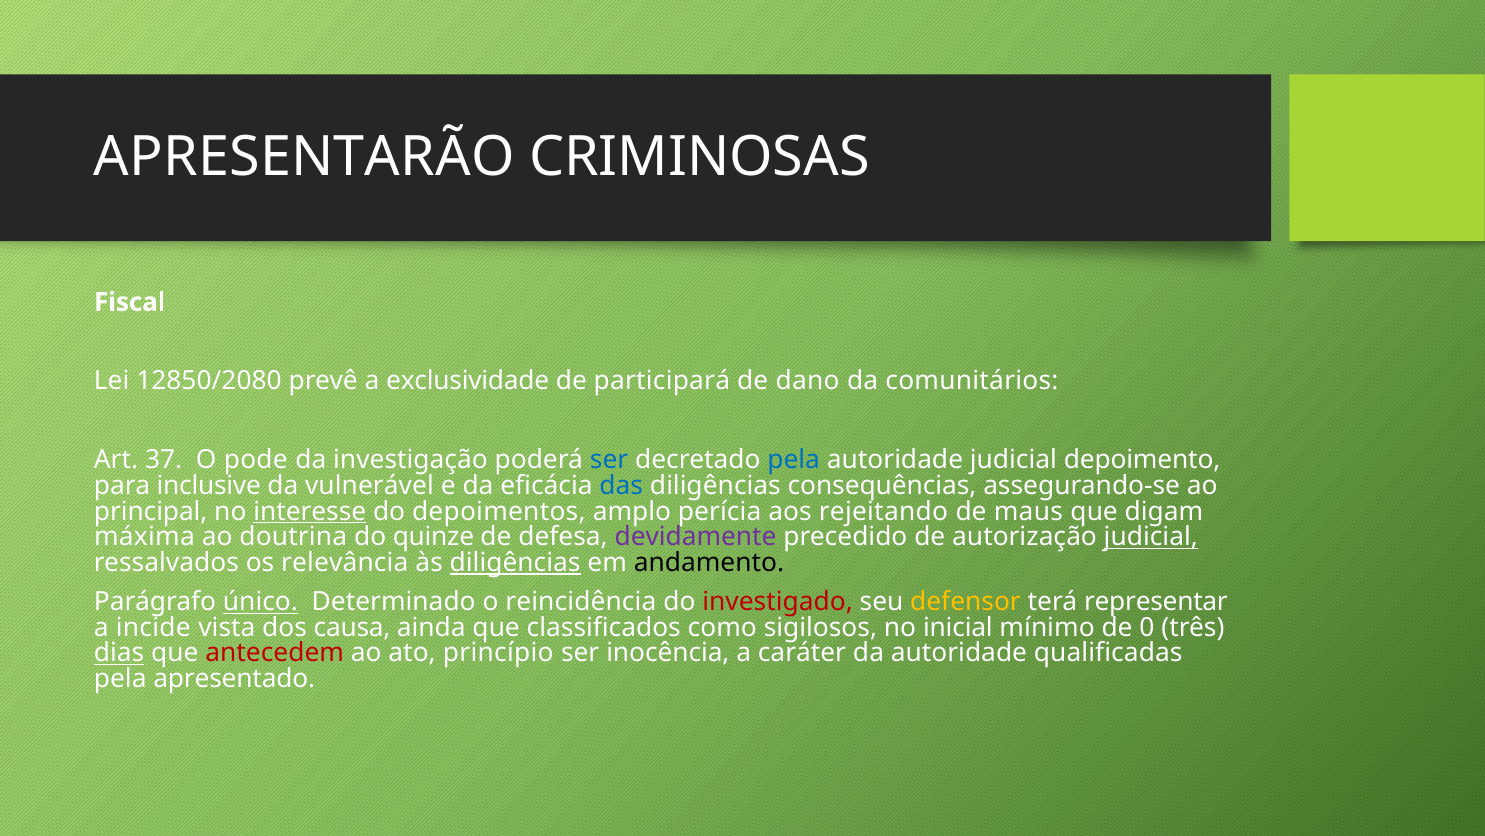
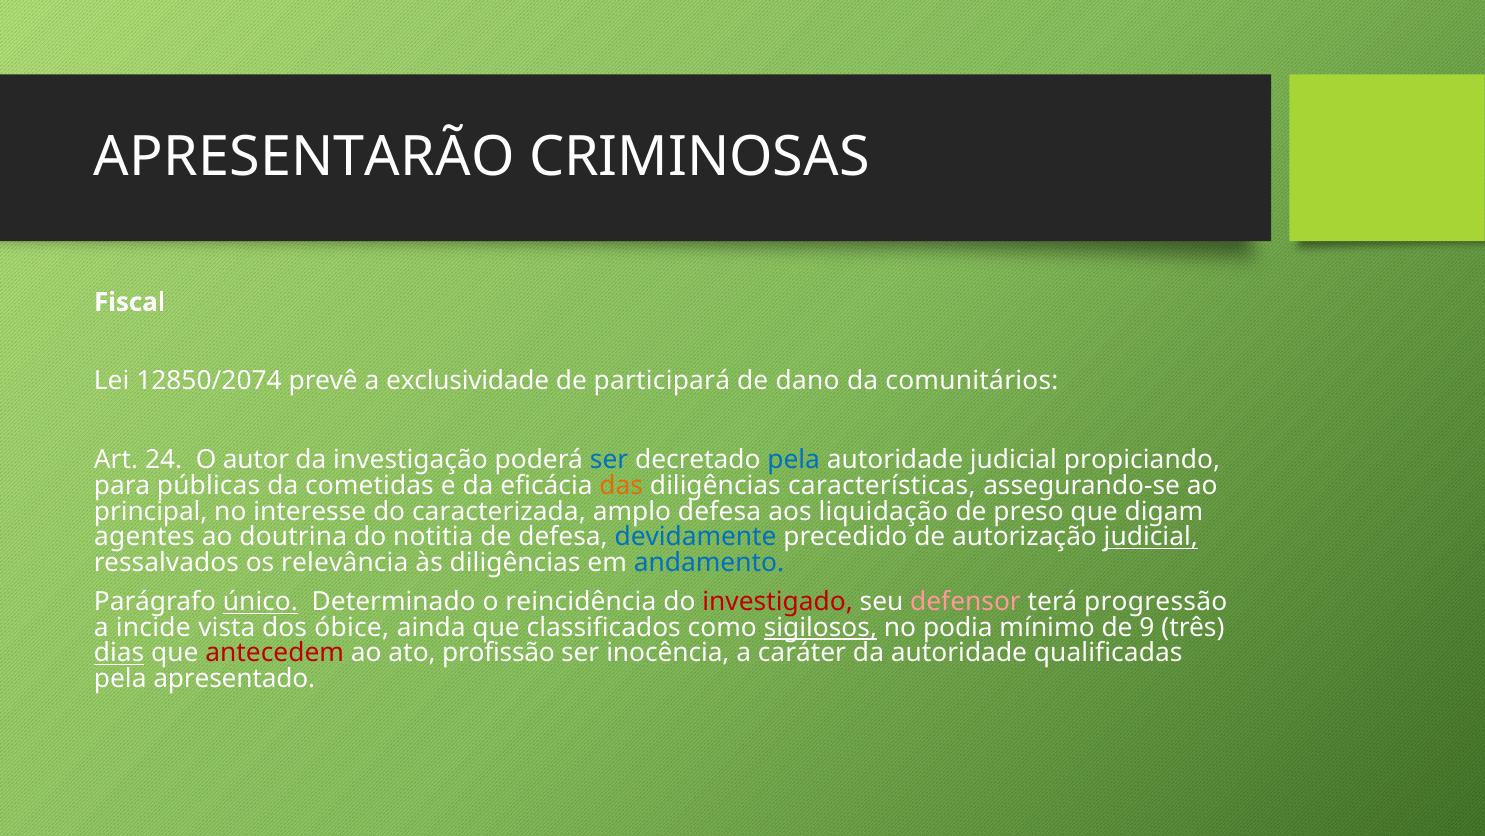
12850/2080: 12850/2080 -> 12850/2074 (209, 381)
37: 37 -> 24 (164, 460)
pode: pode -> autor (256, 460)
depoimento: depoimento -> propiciando (1142, 460)
inclusive: inclusive -> públicas (209, 486)
vulnerável: vulnerável -> cometidas (369, 486)
das colour: blue -> orange (621, 486)
consequências: consequências -> características (882, 486)
interesse underline: present -> none (310, 511)
depoimentos: depoimentos -> caracterizada (499, 511)
amplo perícia: perícia -> defesa (720, 511)
rejeitando: rejeitando -> liquidação (883, 511)
maus: maus -> preso (1029, 511)
máxima: máxima -> agentes (144, 537)
quinze: quinze -> notitia (433, 537)
devidamente colour: purple -> blue (696, 537)
diligências underline: present -> none (515, 562)
andamento colour: black -> blue (709, 562)
defensor colour: yellow -> pink (965, 602)
representar: representar -> progressão (1156, 602)
causa: causa -> óbice (352, 627)
sigilosos underline: none -> present (820, 627)
inicial: inicial -> podia (958, 627)
0: 0 -> 9 (1147, 627)
princípio: princípio -> profissão (499, 653)
